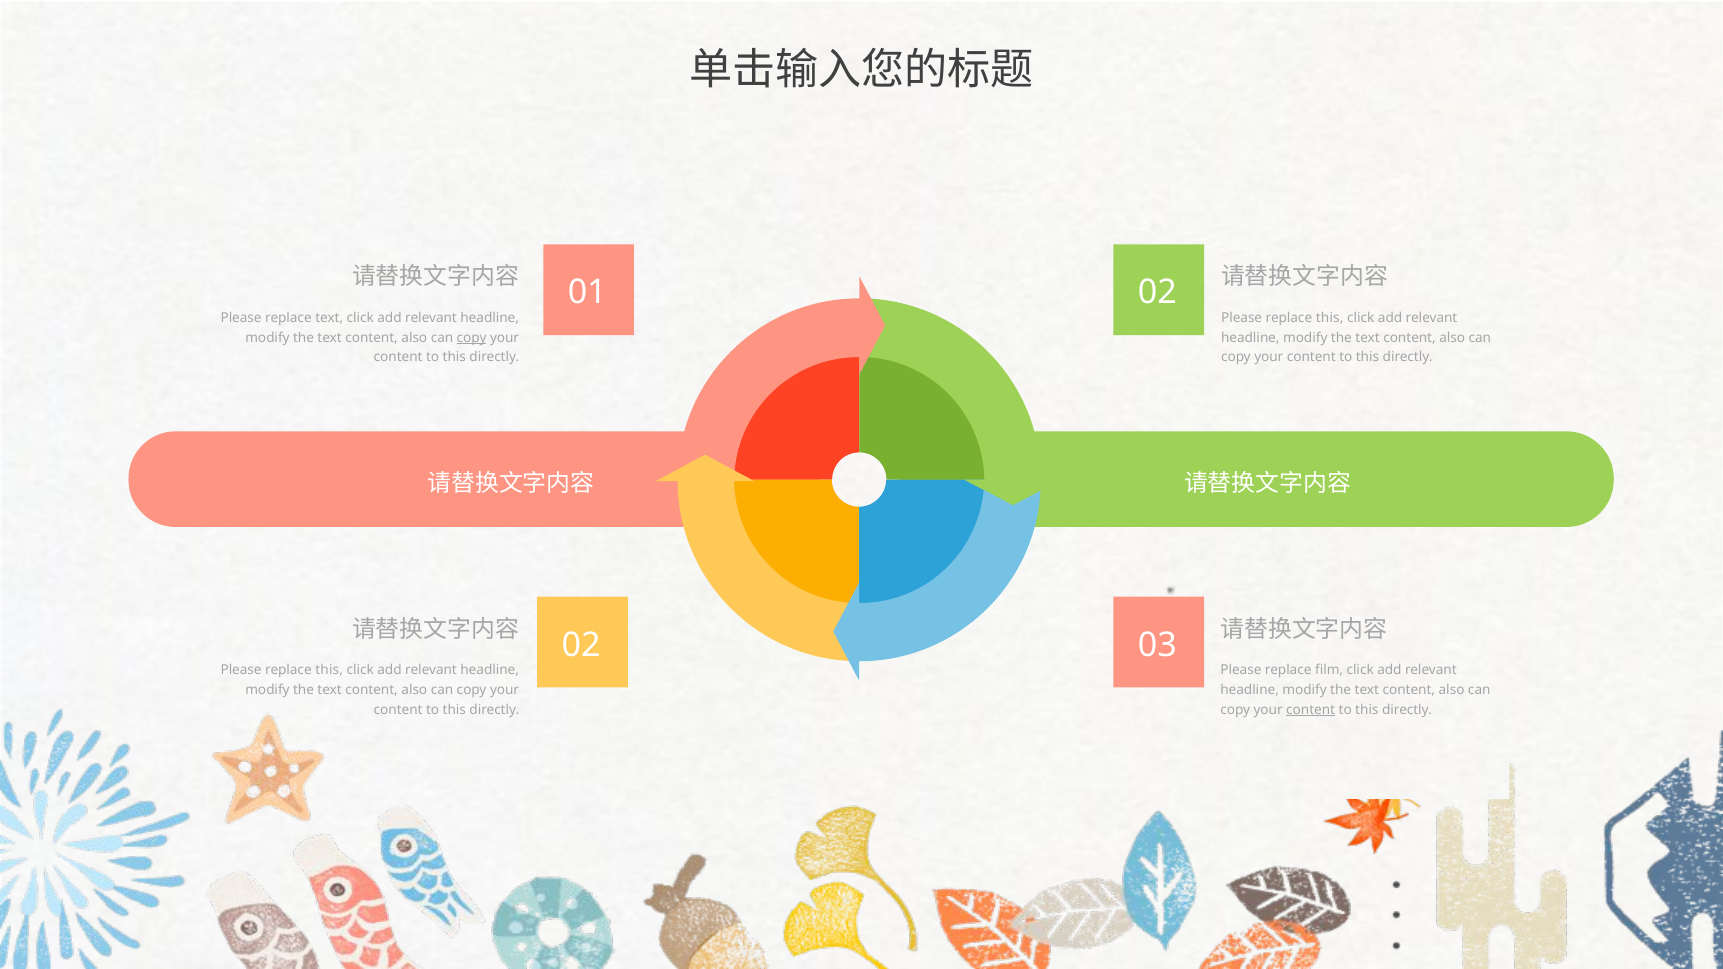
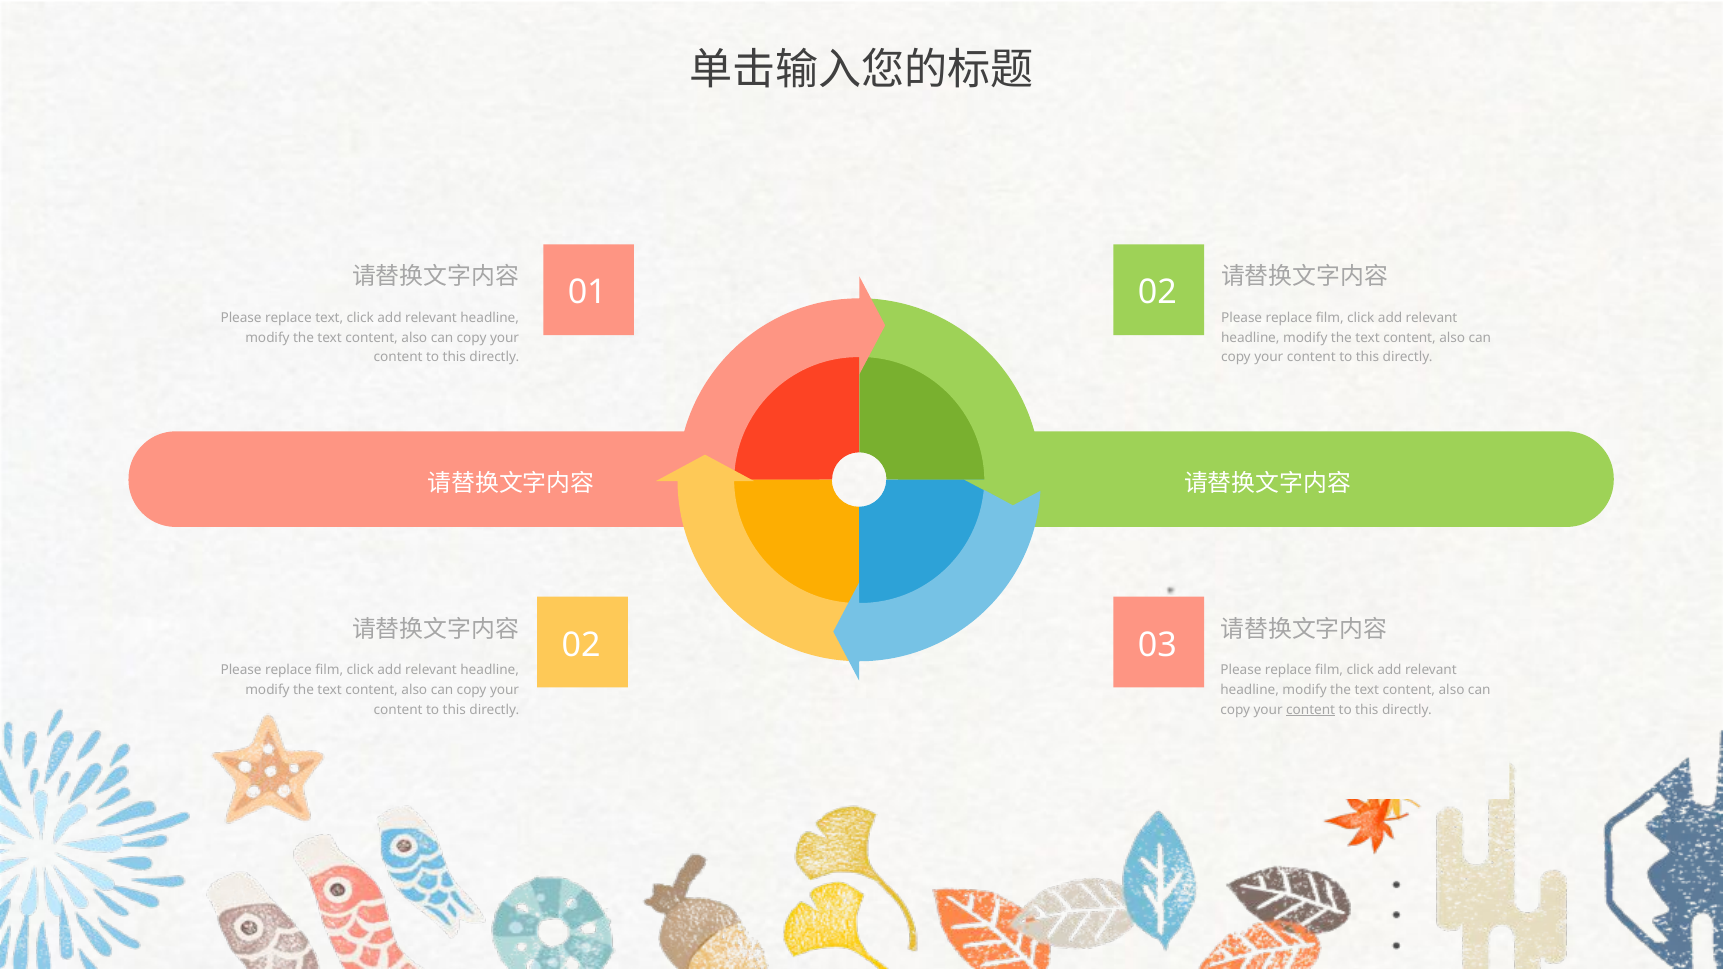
this: this -> film (1330, 318)
copy underline: present -> none (472, 338)
this: this -> film (329, 670)
